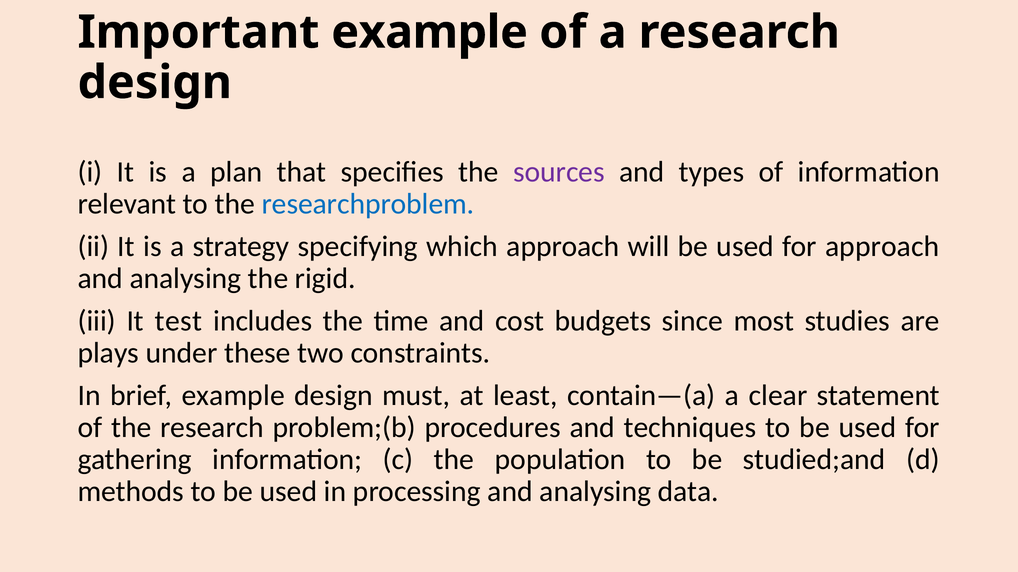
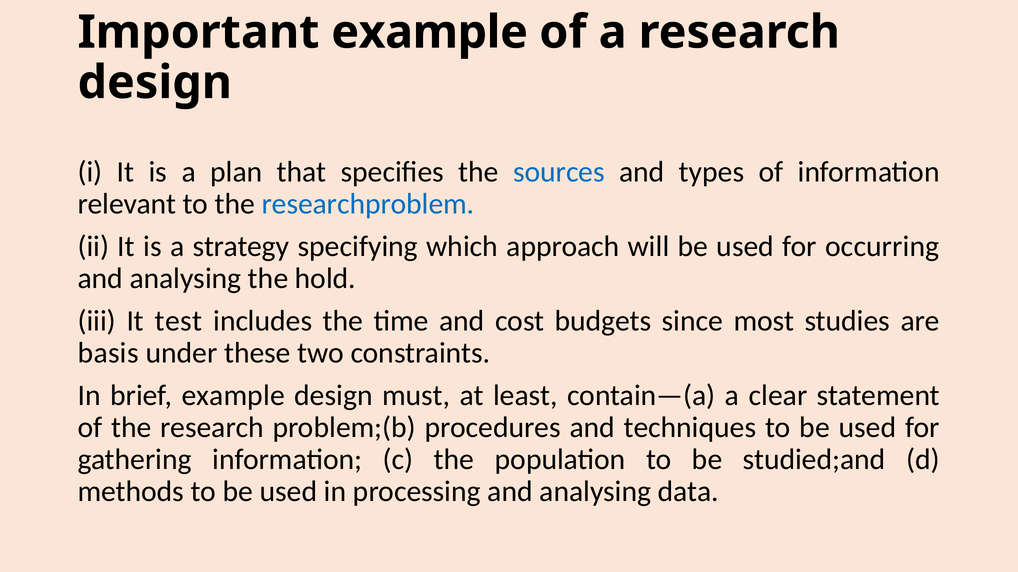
sources colour: purple -> blue (559, 172)
for approach: approach -> occurring (882, 247)
rigid: rigid -> hold (325, 279)
plays: plays -> basis (108, 353)
